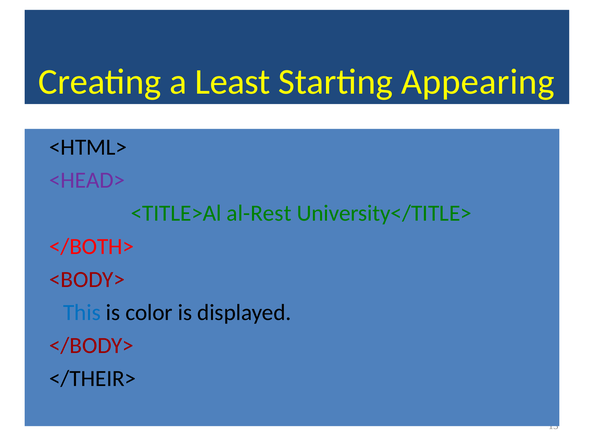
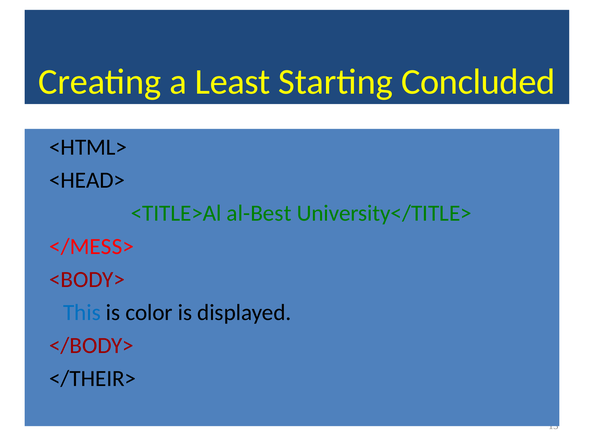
Appearing: Appearing -> Concluded (478, 82)
<HEAD> colour: purple -> black (87, 180)
al-Rest: al-Rest -> al-Best (259, 213)
</BOTH>: </BOTH> -> </MESS> (92, 246)
